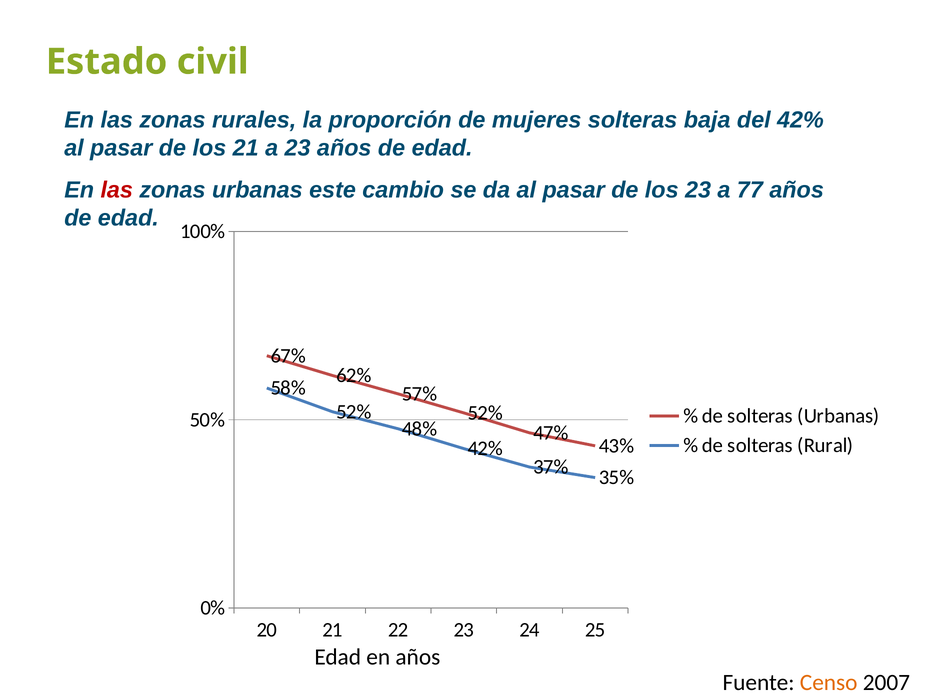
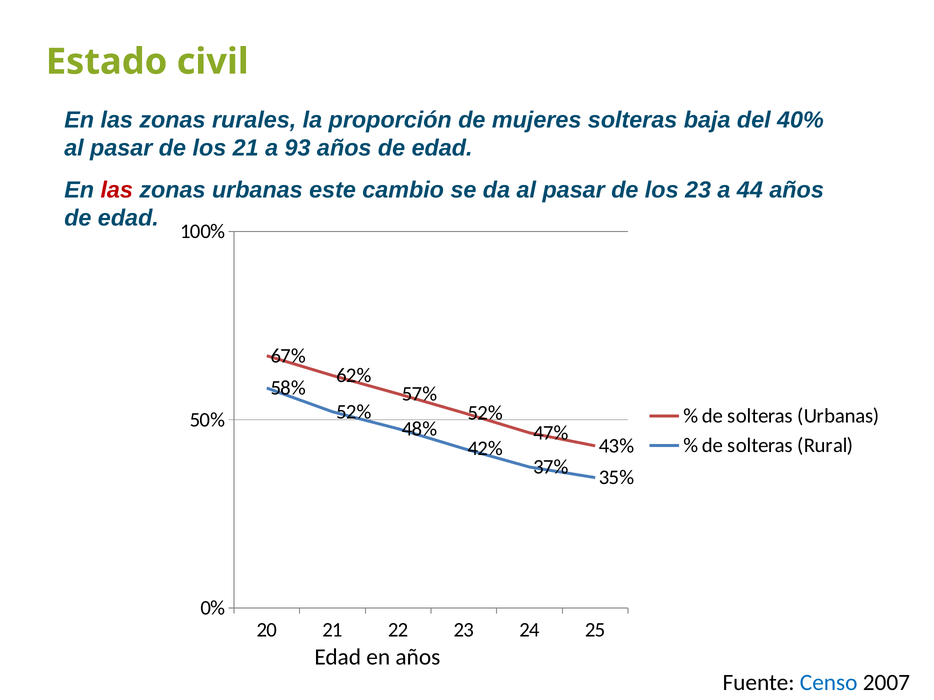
del 42%: 42% -> 40% (800, 120)
a 23: 23 -> 93 (298, 148)
77: 77 -> 44 (750, 190)
Censo colour: orange -> blue (829, 683)
